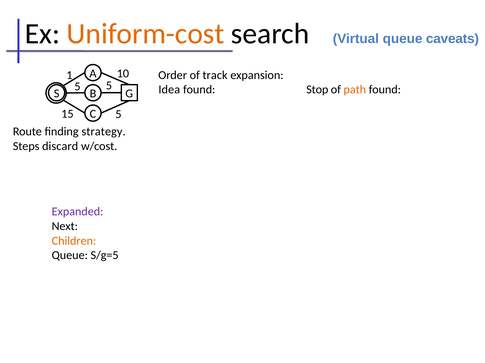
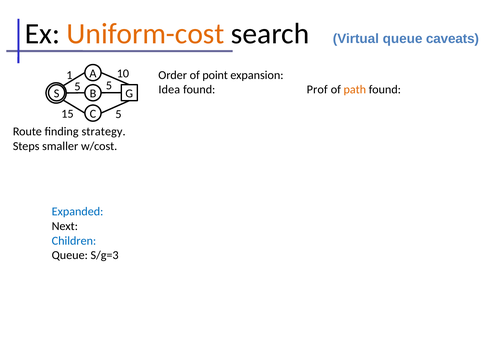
track: track -> point (215, 75)
Stop: Stop -> Prof (317, 90)
discard: discard -> smaller (60, 146)
Expanded colour: purple -> blue (78, 212)
Children colour: orange -> blue (74, 241)
S/g=5: S/g=5 -> S/g=3 (105, 256)
